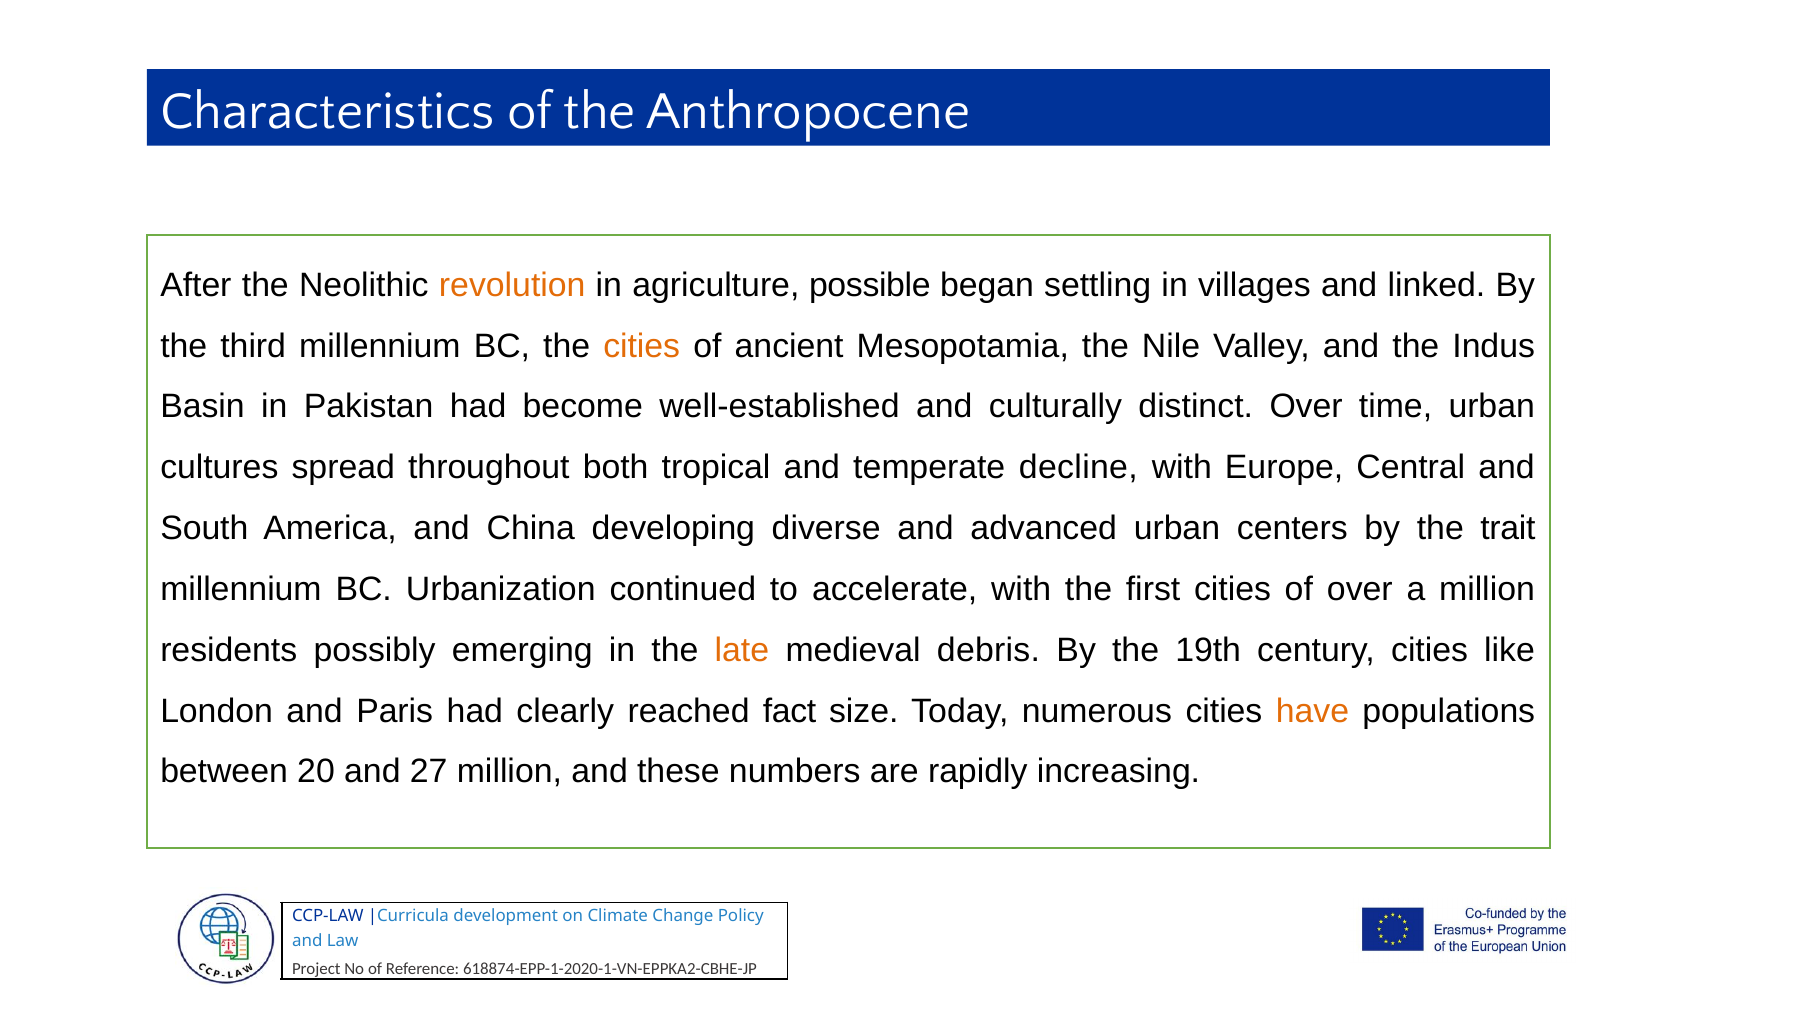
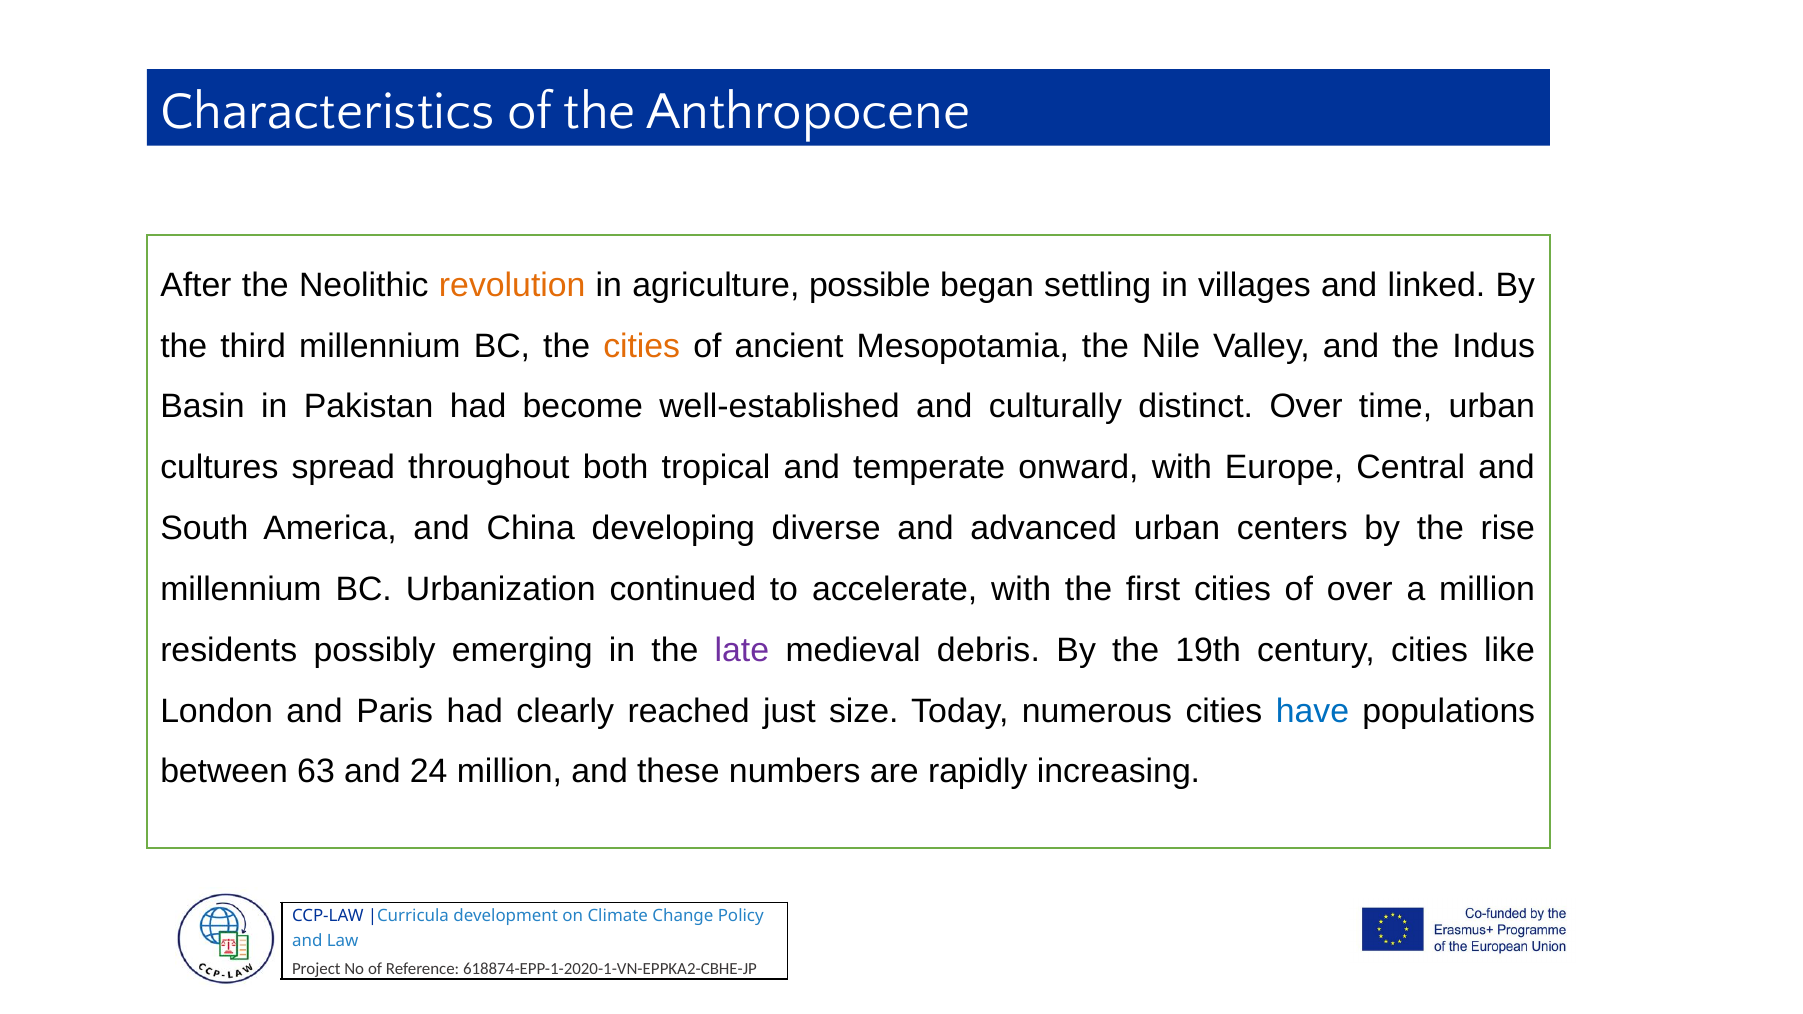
decline: decline -> onward (1078, 468)
trait: trait -> rise (1508, 529)
late colour: orange -> purple (742, 650)
fact: fact -> just (789, 711)
have colour: orange -> blue (1312, 711)
20: 20 -> 63 (316, 772)
27: 27 -> 24 (429, 772)
